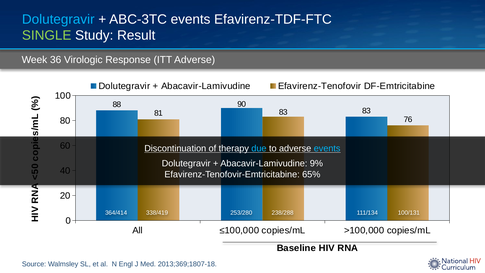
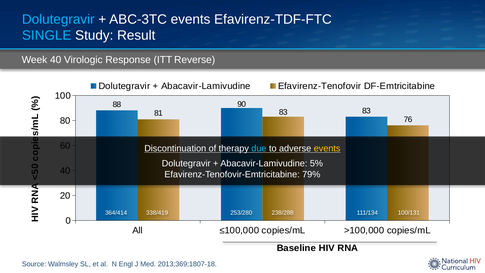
SINGLE colour: light green -> light blue (47, 35)
Week 36: 36 -> 40 (56, 60)
ITT Adverse: Adverse -> Reverse (195, 60)
events colour: light blue -> yellow (327, 148)
9%: 9% -> 5% (316, 163)
65%: 65% -> 79% (311, 174)
